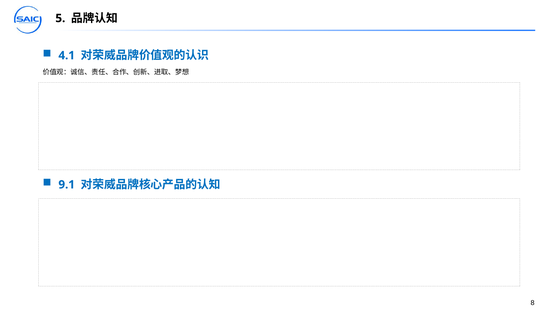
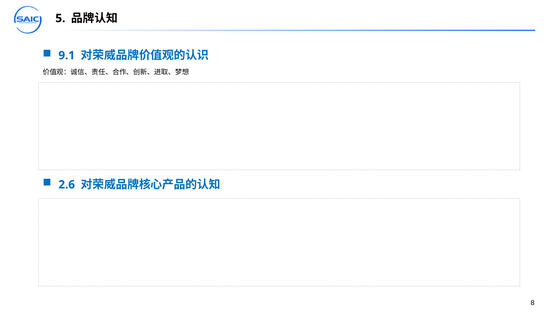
4.1: 4.1 -> 9.1 (67, 55)
9.1: 9.1 -> 2.6 (67, 185)
